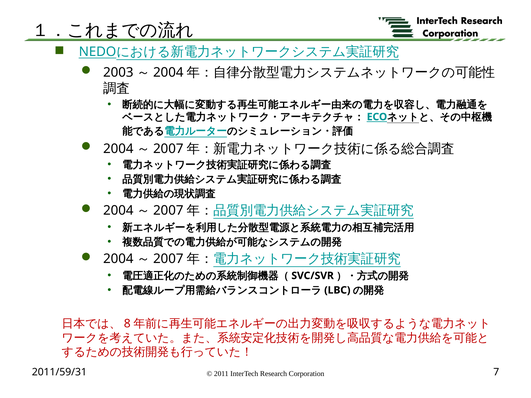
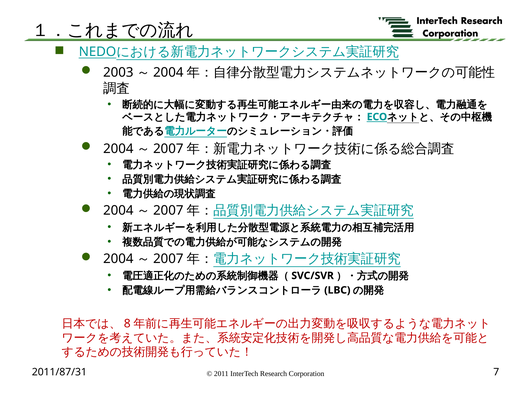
2011/59/31: 2011/59/31 -> 2011/87/31 (59, 372)
